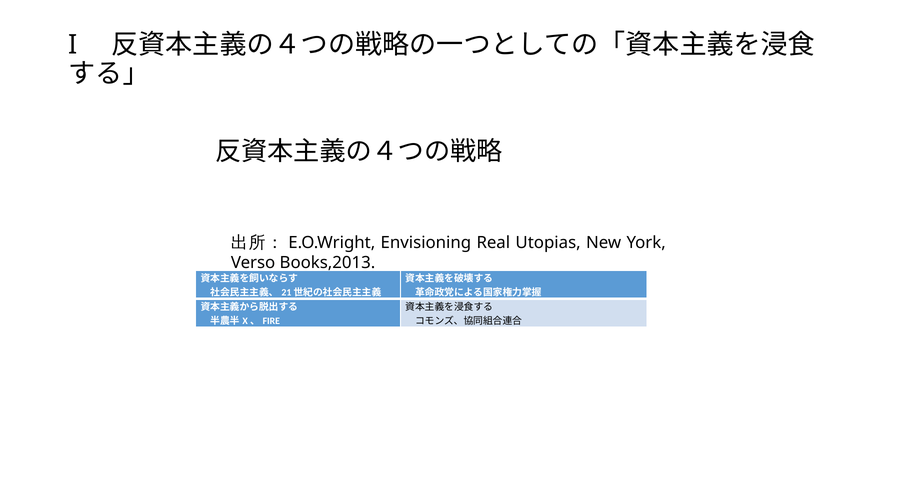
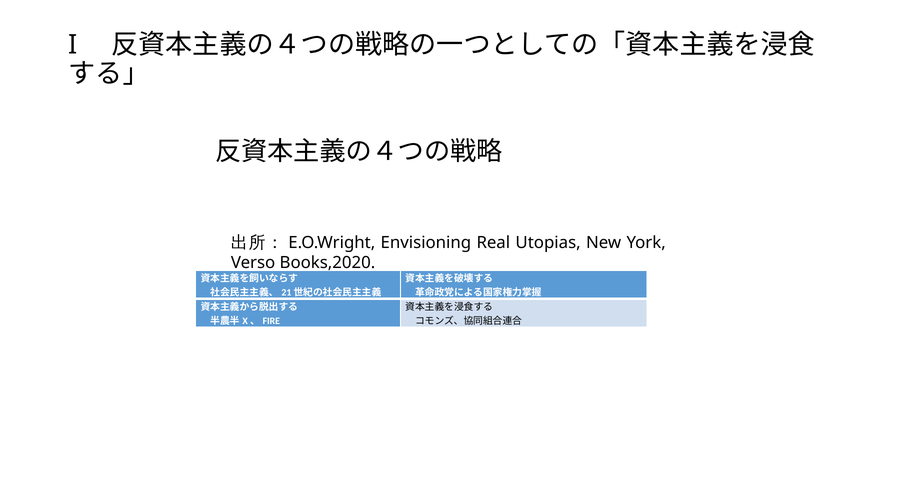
Books,2013: Books,2013 -> Books,2020 (327, 263)
